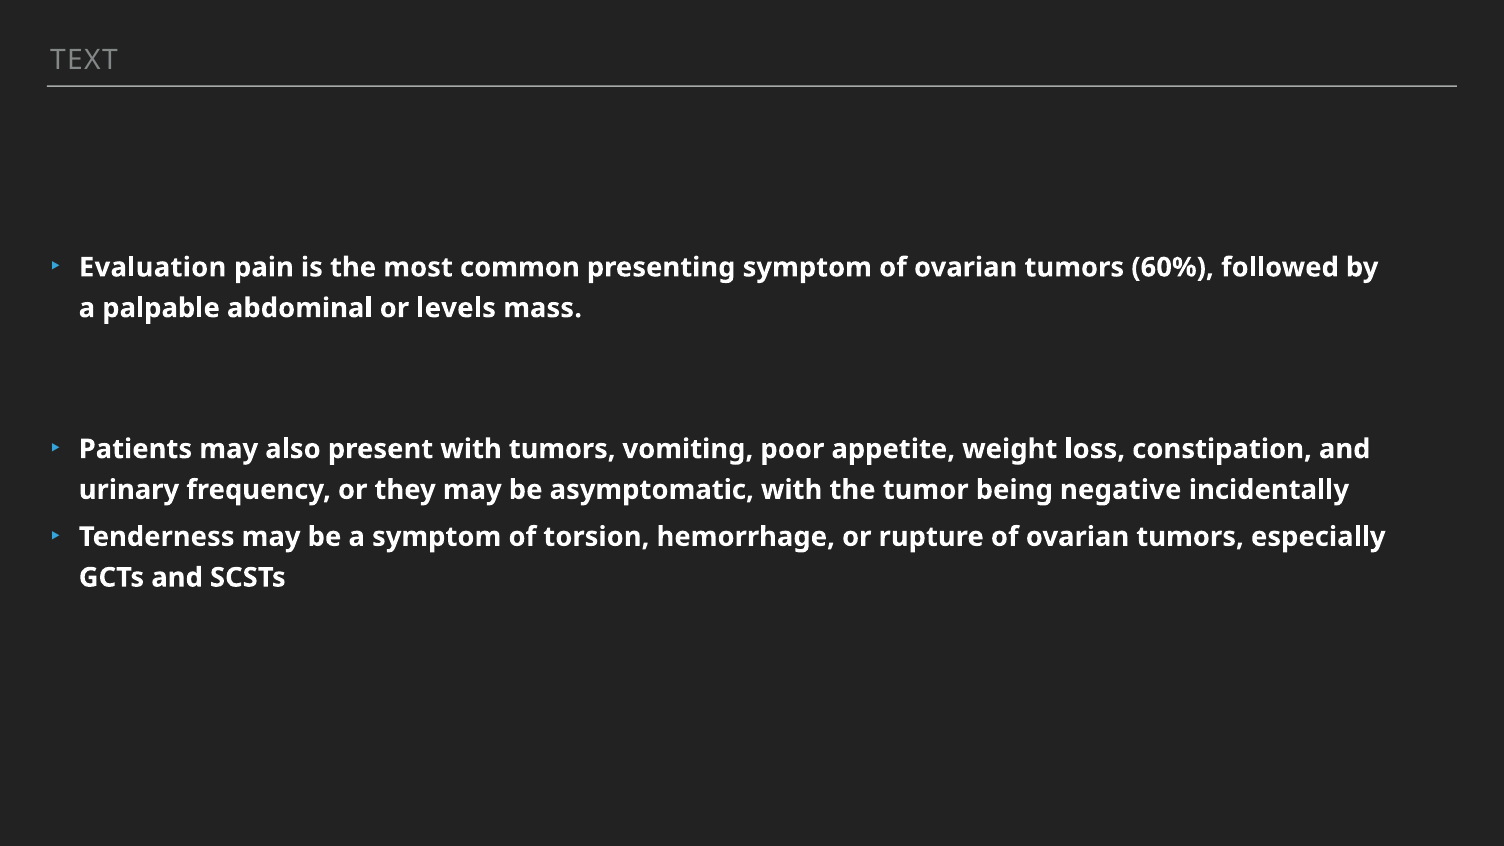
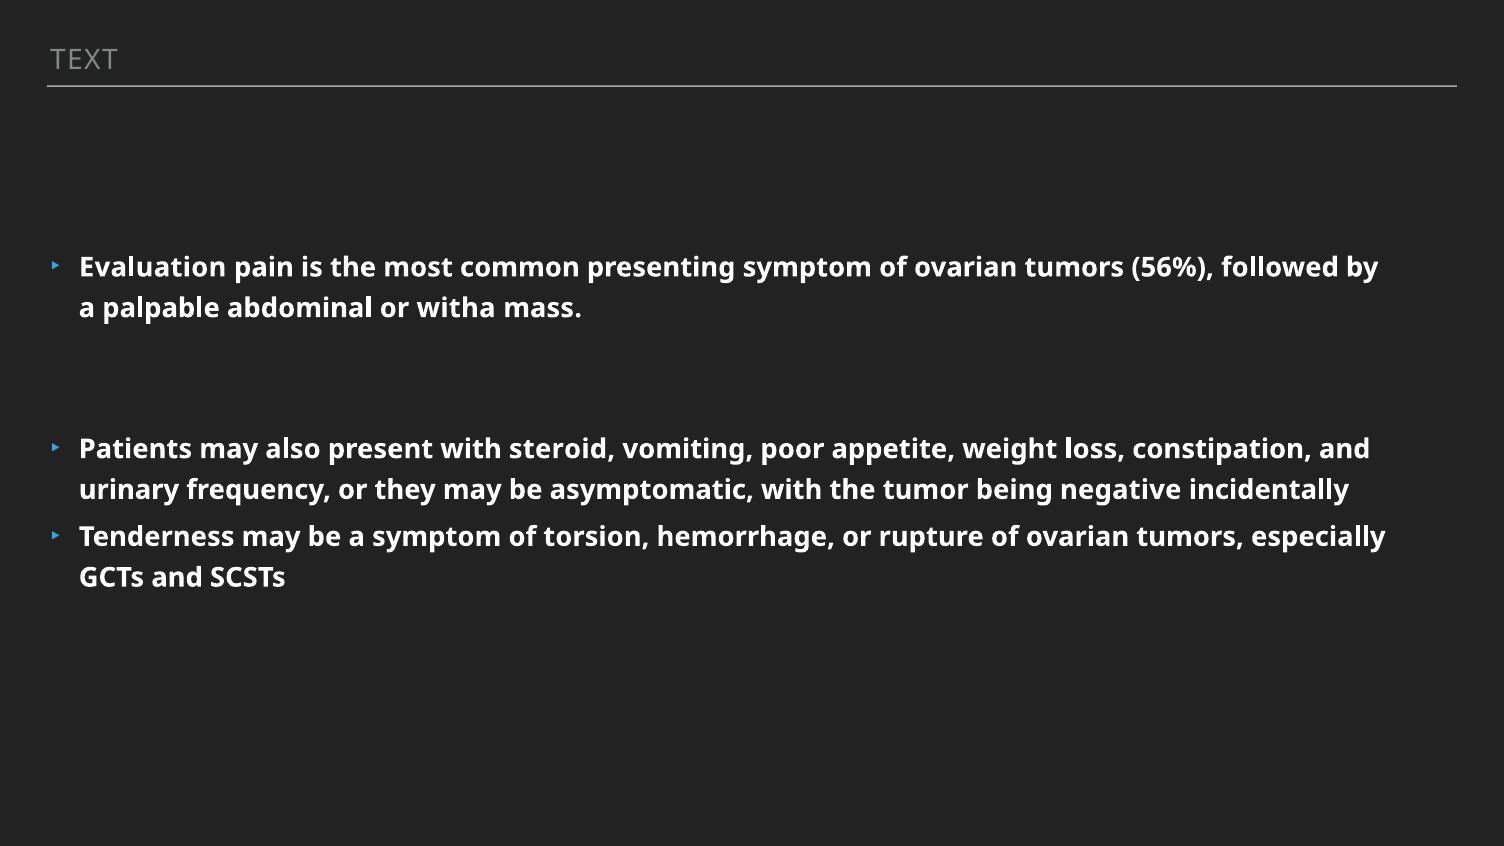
60%: 60% -> 56% (1173, 267)
levels: levels -> witha (456, 308)
with tumors: tumors -> steroid (562, 449)
